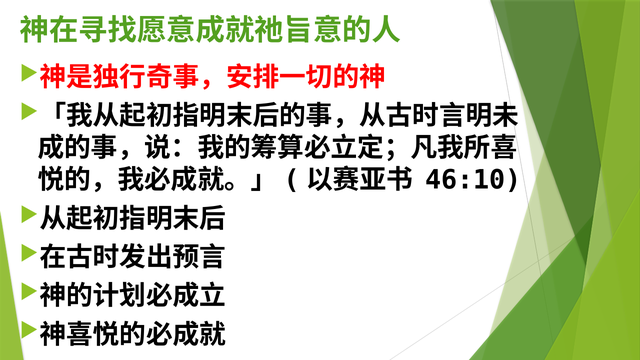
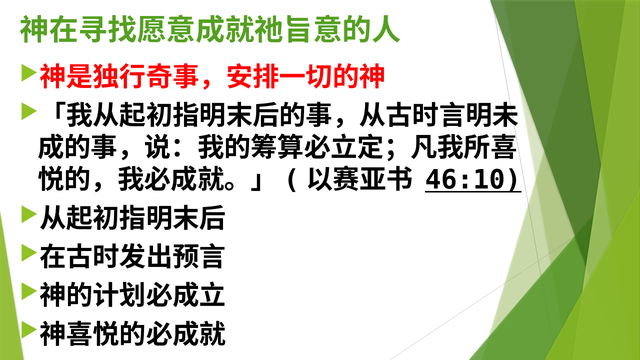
46:10 underline: none -> present (473, 180)
